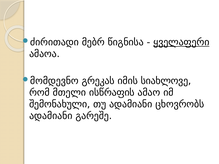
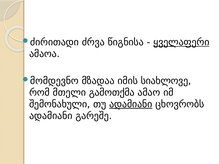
მებრ: მებრ -> ძრვა (93, 42)
გრეკას: გრეკას -> მზადაა (98, 81)
ისწრაფის: ისწრაფის -> გამოთქმა (112, 93)
ადამიანი underline: none -> present (131, 104)
